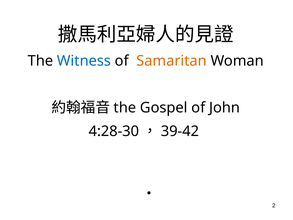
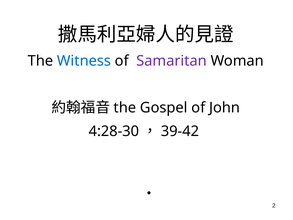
Samaritan colour: orange -> purple (172, 61)
